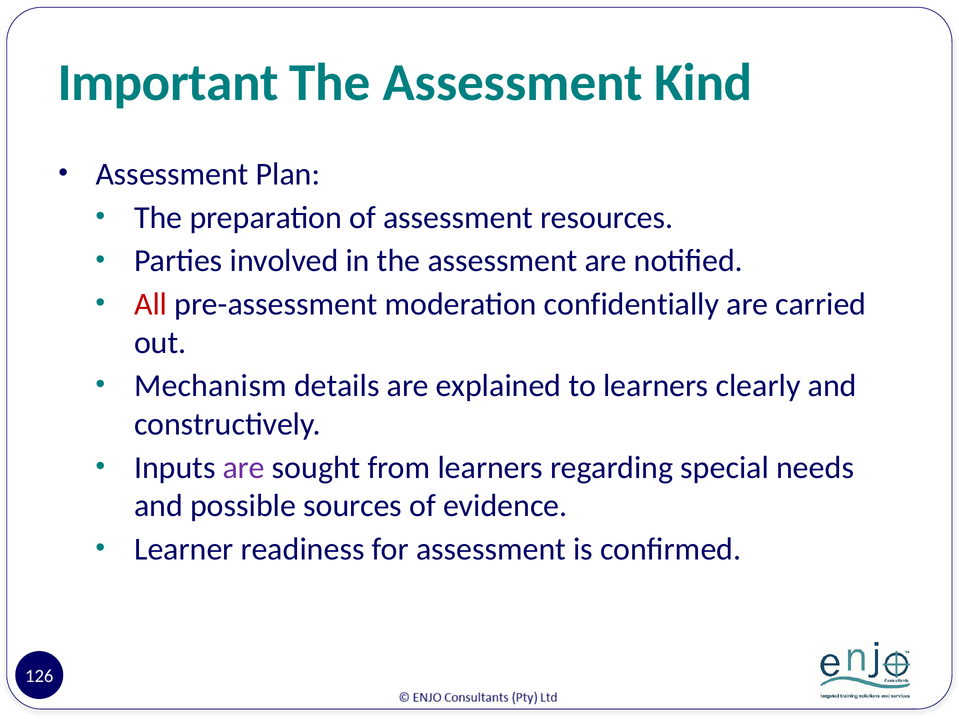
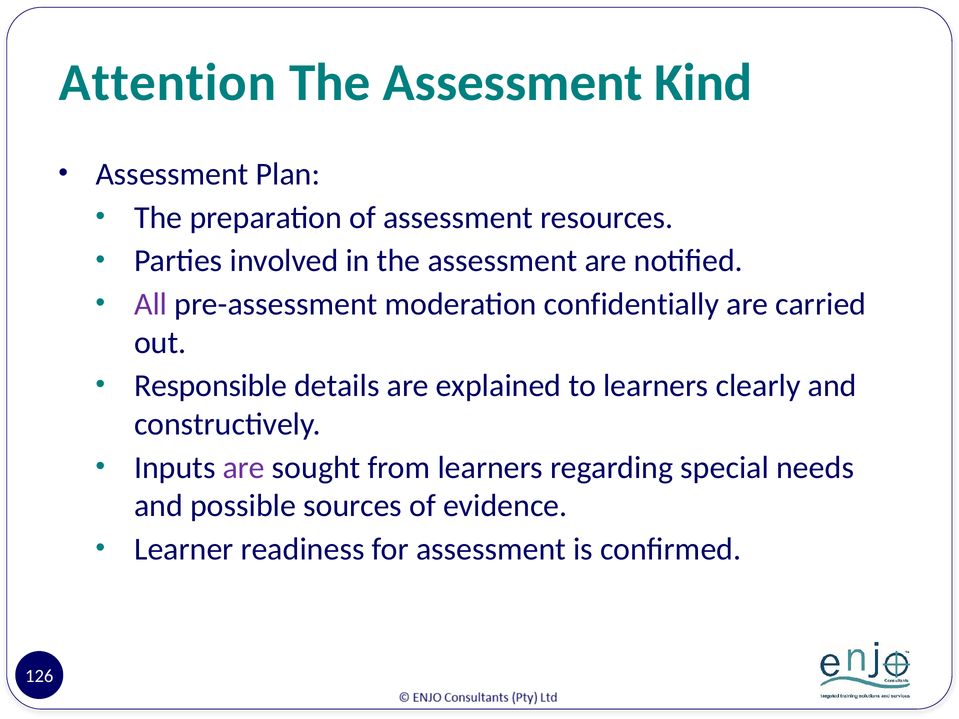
Important: Important -> Attention (167, 83)
All colour: red -> purple (151, 304)
Mechanism: Mechanism -> Responsible (211, 386)
